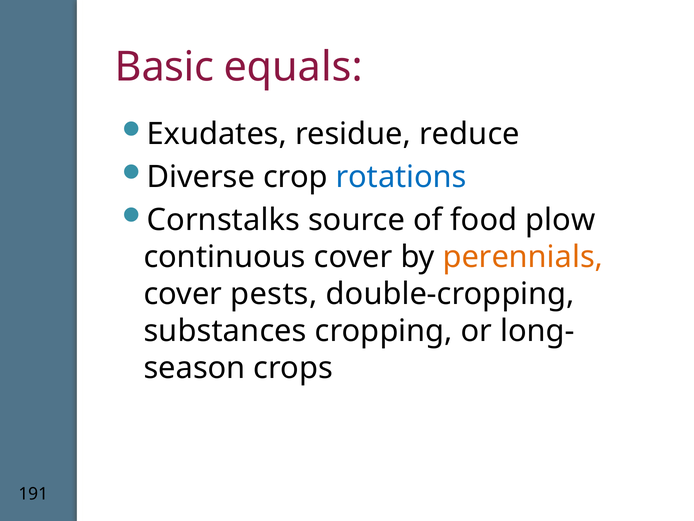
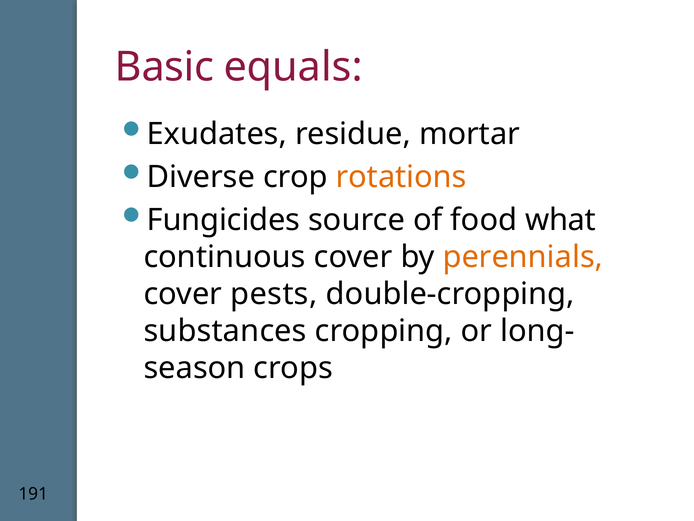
reduce: reduce -> mortar (469, 134)
rotations colour: blue -> orange (401, 177)
Cornstalks: Cornstalks -> Fungicides (223, 220)
plow: plow -> what (560, 220)
